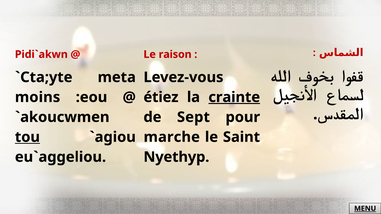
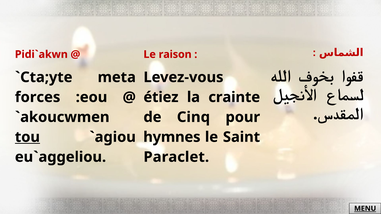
moins: moins -> forces (38, 97)
crainte underline: present -> none (234, 97)
Sept: Sept -> Cinq (193, 117)
marche: marche -> hymnes (172, 137)
Nyethyp: Nyethyp -> Paraclet (176, 157)
